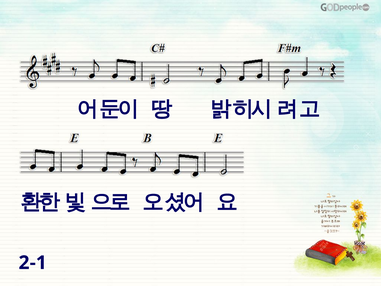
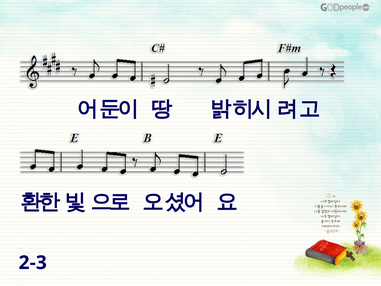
2-1: 2-1 -> 2-3 (33, 263)
